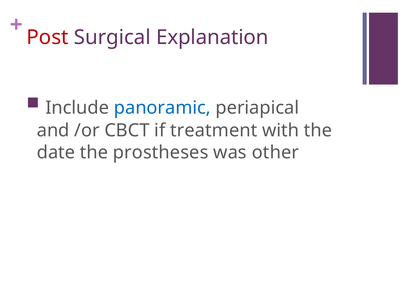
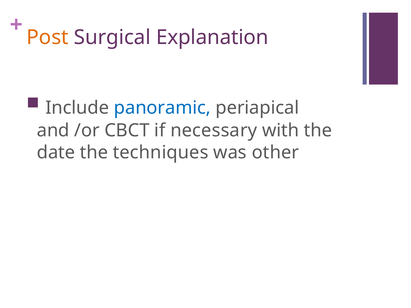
Post colour: red -> orange (48, 38)
treatment: treatment -> necessary (214, 131)
prostheses: prostheses -> techniques (161, 153)
